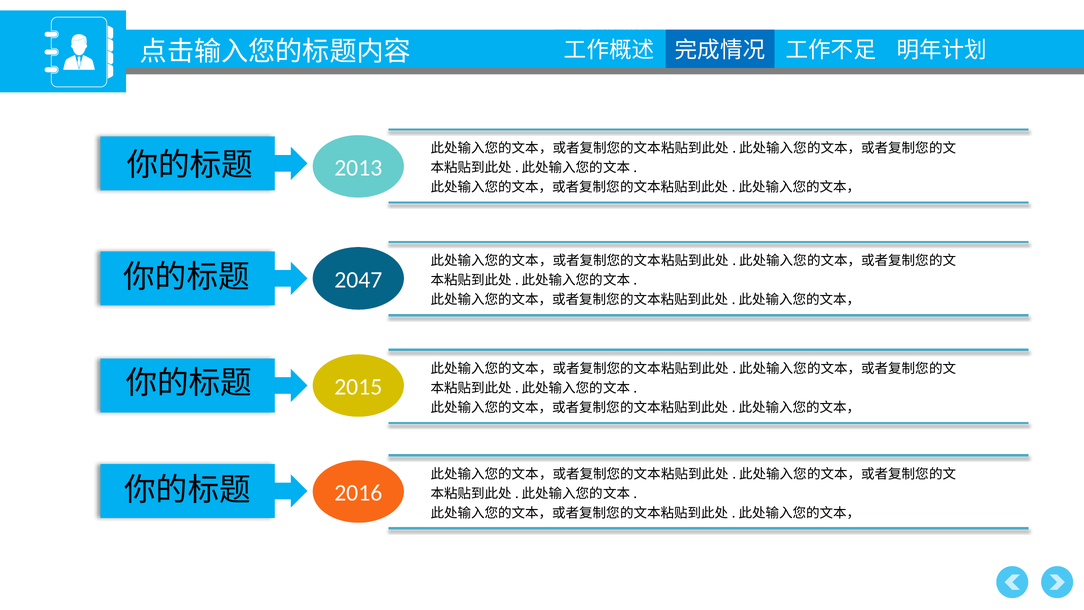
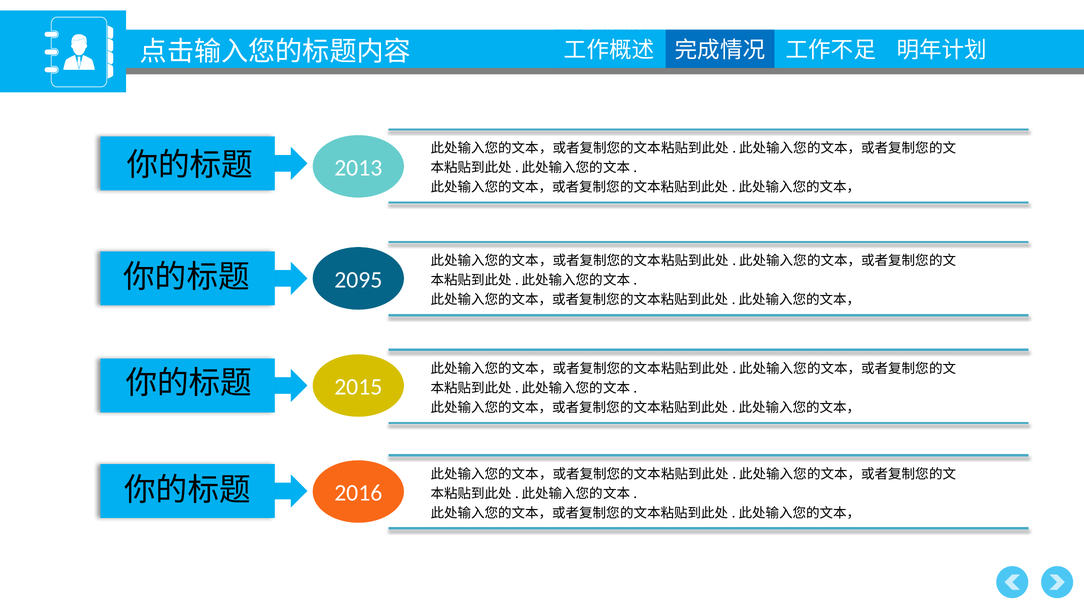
2047: 2047 -> 2095 (358, 280)
